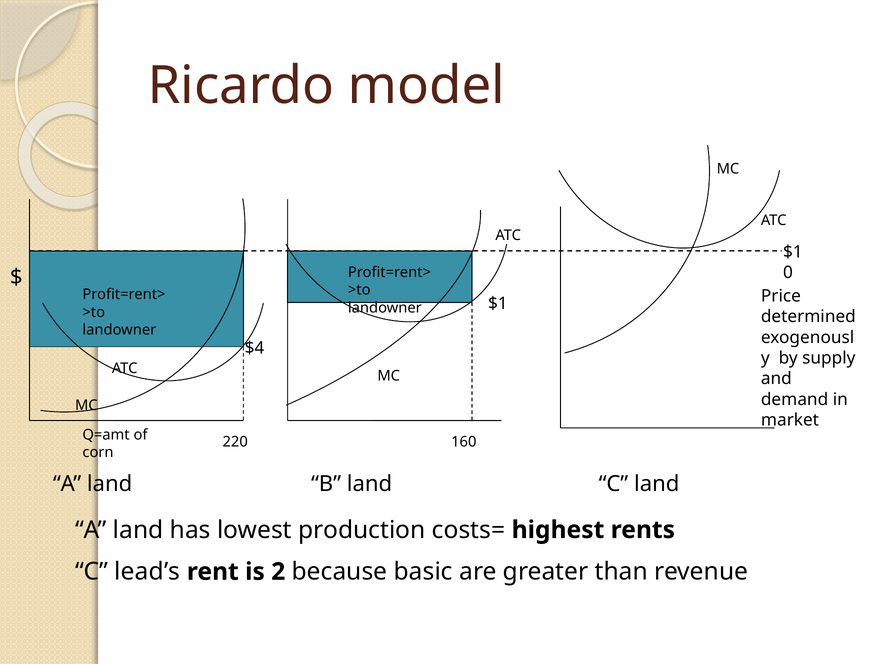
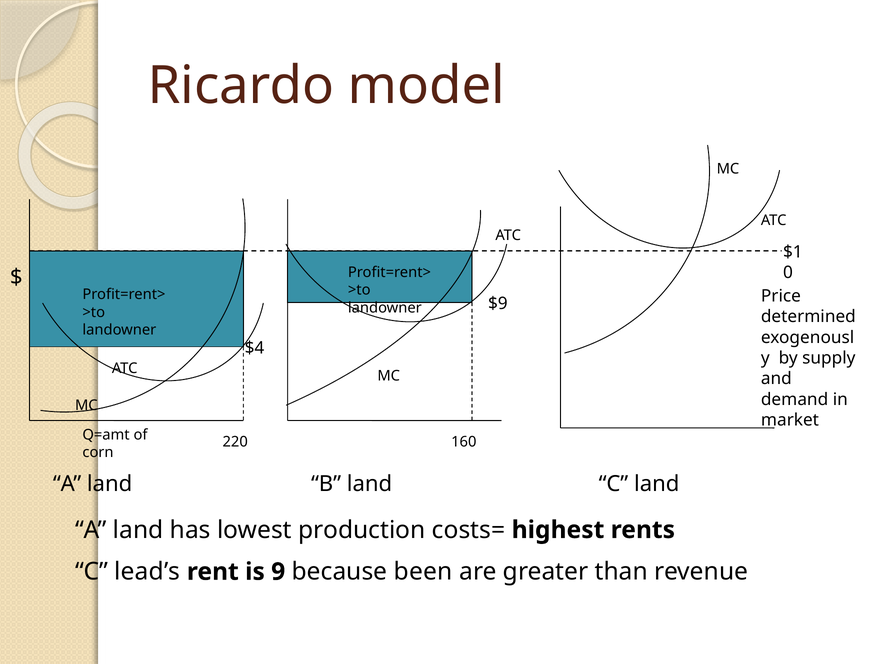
$1: $1 -> $9 (498, 304)
2: 2 -> 9 (278, 572)
basic: basic -> been (423, 572)
